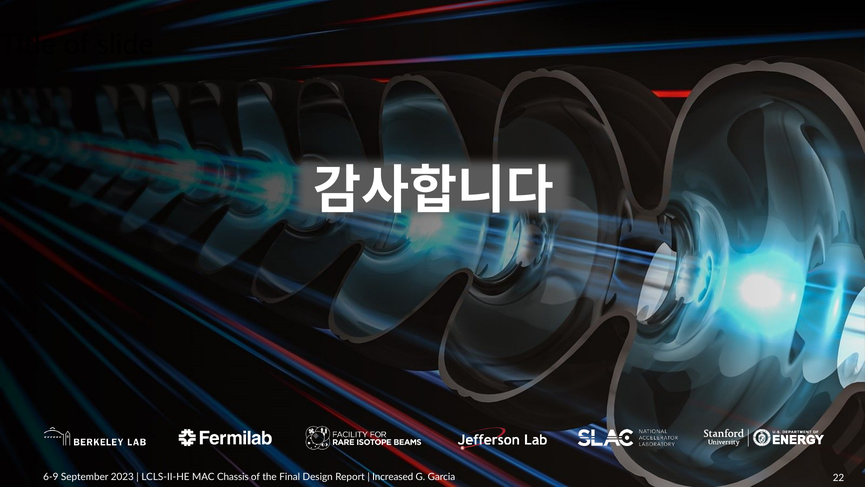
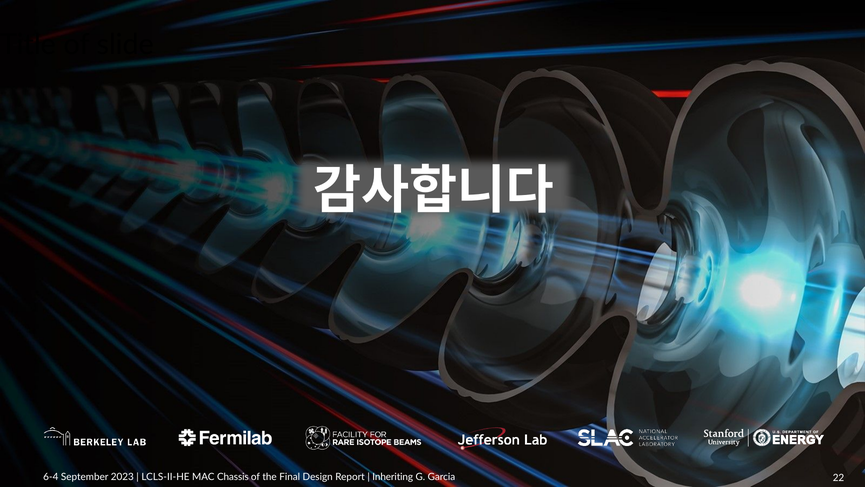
6-9: 6-9 -> 6-4 (51, 476)
Increased: Increased -> Inheriting (393, 476)
